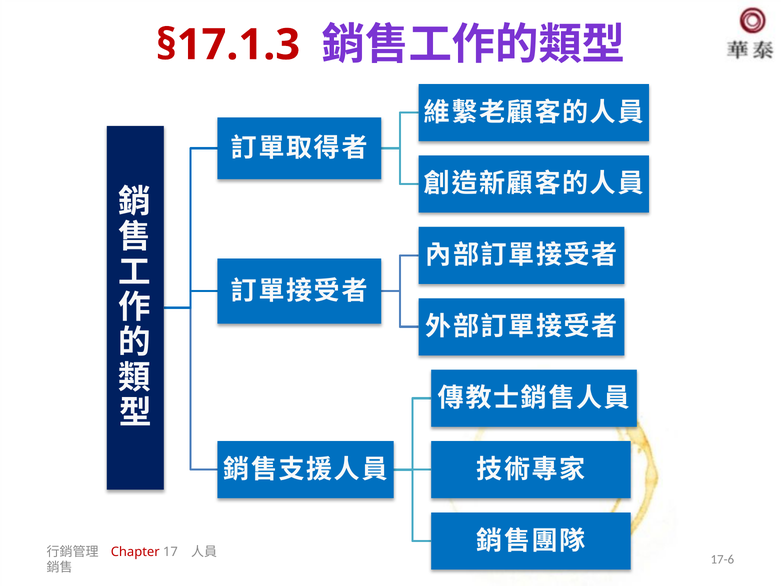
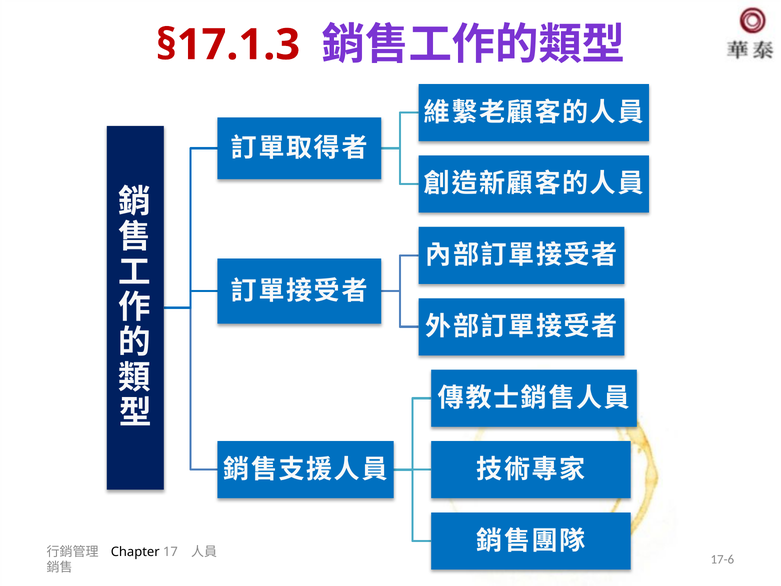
Chapter colour: red -> black (135, 552)
